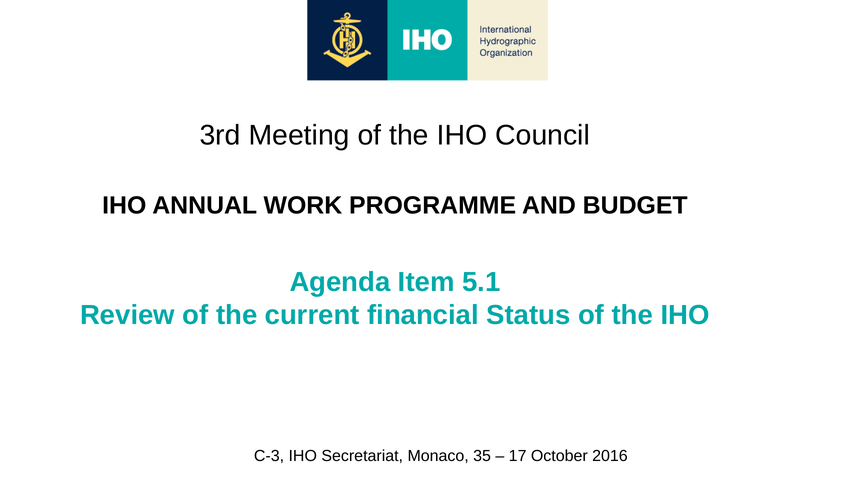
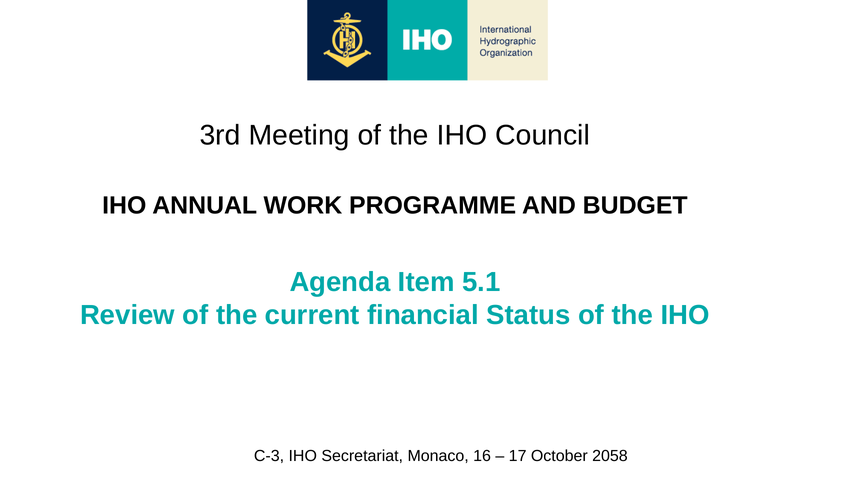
35: 35 -> 16 (482, 456)
2016: 2016 -> 2058 (610, 456)
